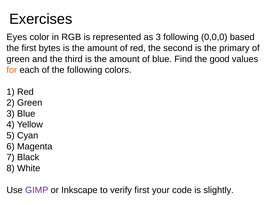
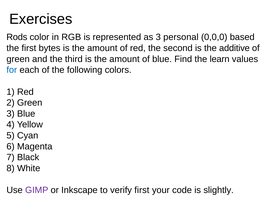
Eyes: Eyes -> Rods (17, 37)
3 following: following -> personal (181, 37)
primary: primary -> additive (234, 48)
good: good -> learn (220, 59)
for colour: orange -> blue (12, 70)
